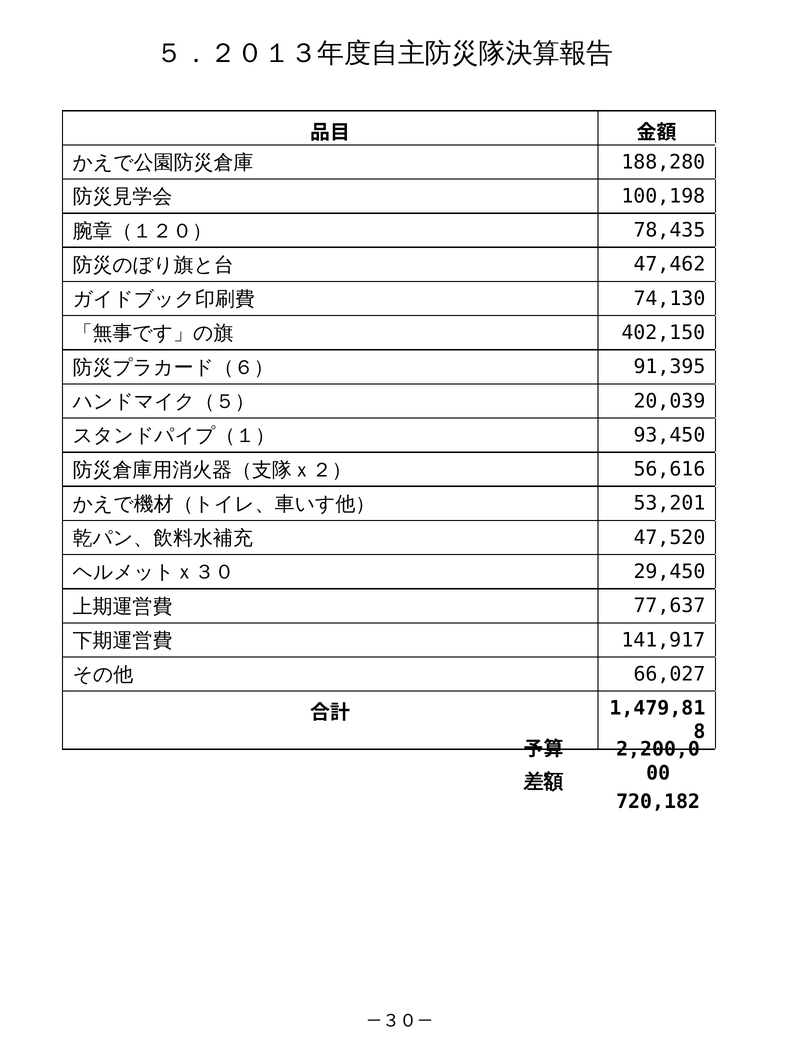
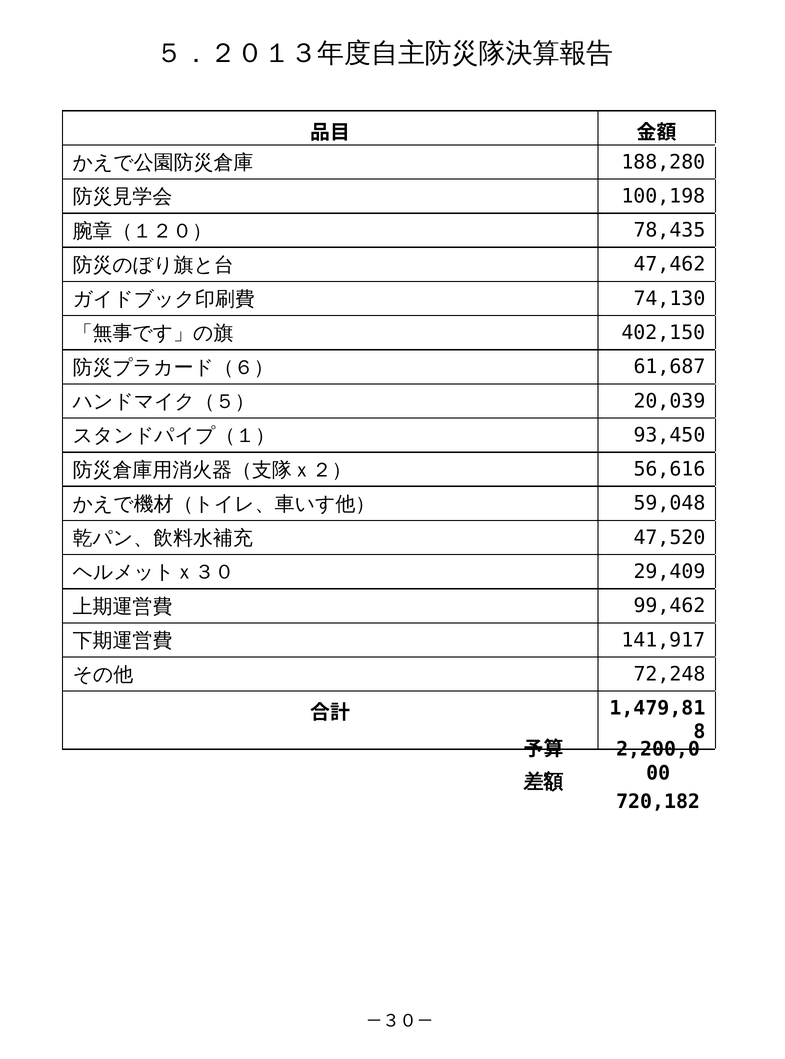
91,395: 91,395 -> 61,687 (669, 367)
53,201: 53,201 -> 59,048 (669, 503)
29,450: 29,450 -> 29,409 (669, 572)
77,637: 77,637 -> 99,462 (669, 606)
66,027: 66,027 -> 72,248 (669, 674)
